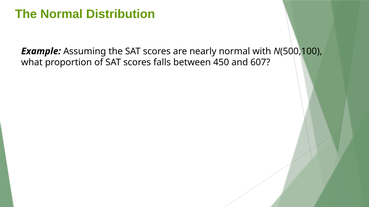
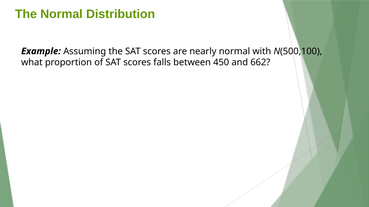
607: 607 -> 662 (260, 62)
